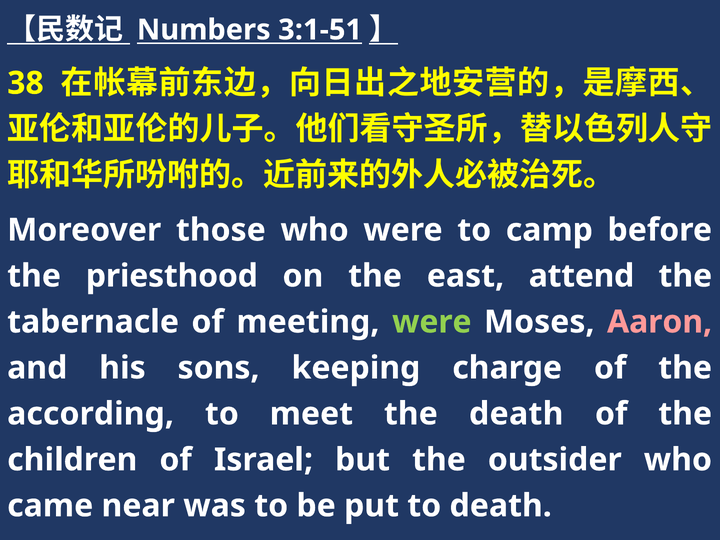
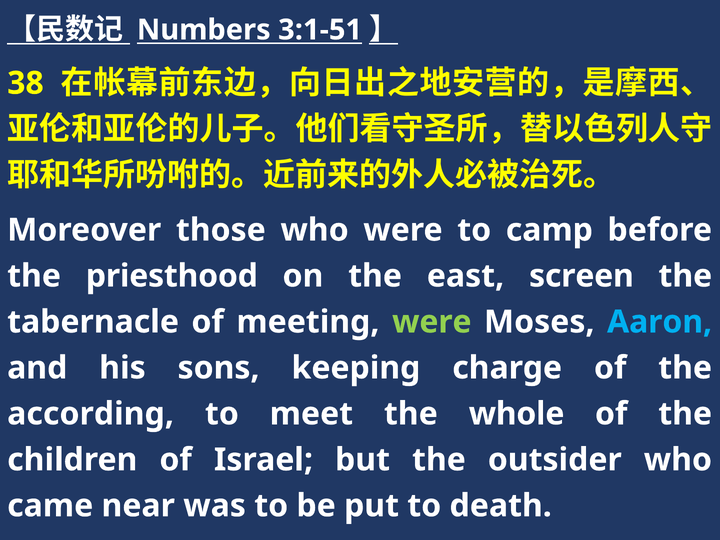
attend: attend -> screen (581, 276)
Aaron colour: pink -> light blue (660, 322)
the death: death -> whole (517, 414)
